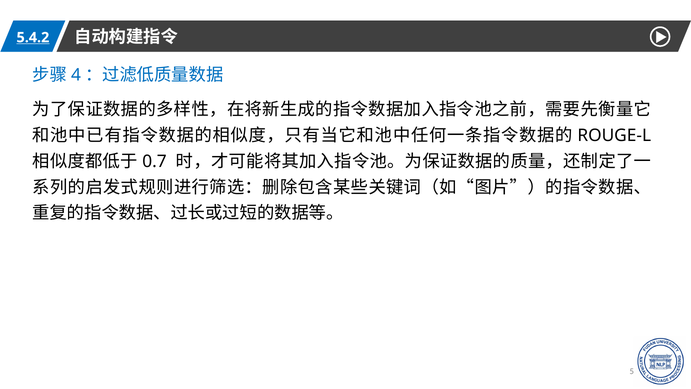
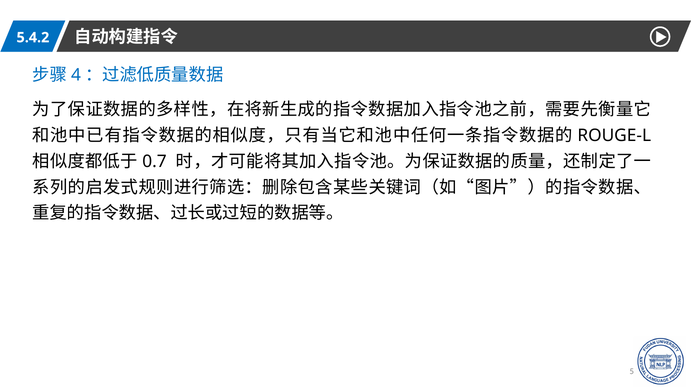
5.4.2 underline: present -> none (33, 37)
